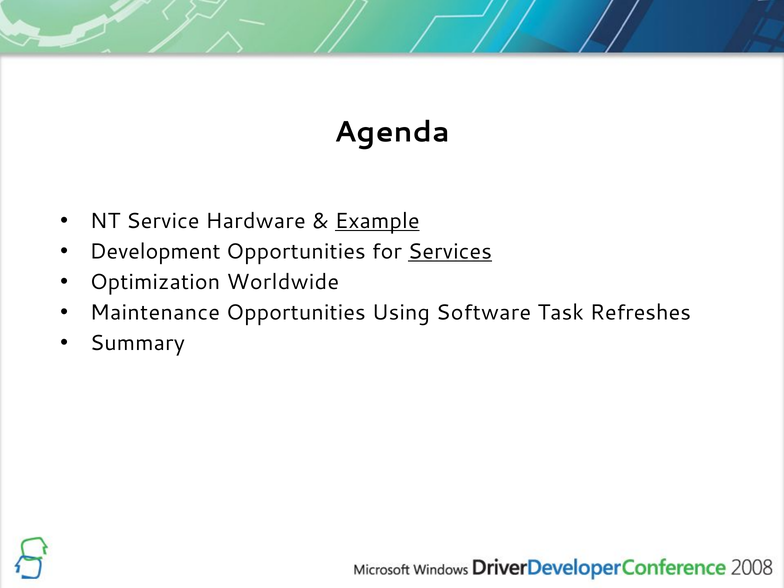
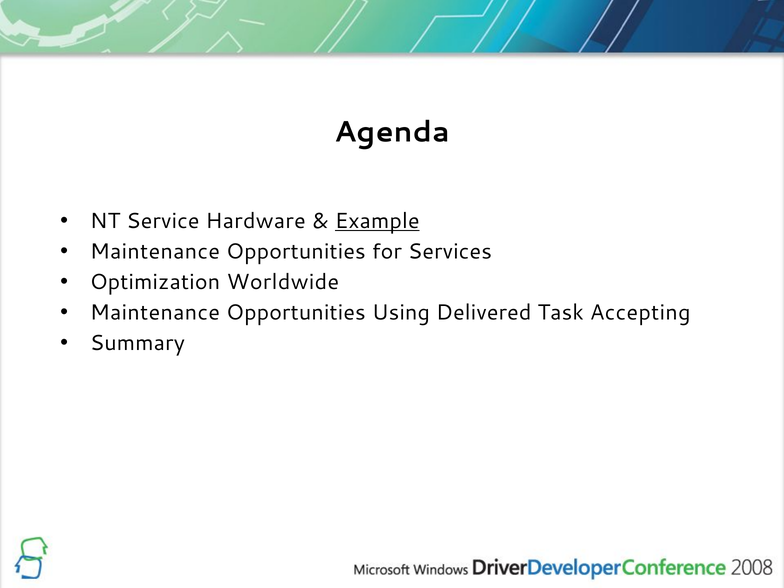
Development: Development -> Maintenance (155, 252)
Services underline: present -> none (450, 252)
Software: Software -> Delivered (484, 313)
Refreshes: Refreshes -> Accepting (640, 313)
